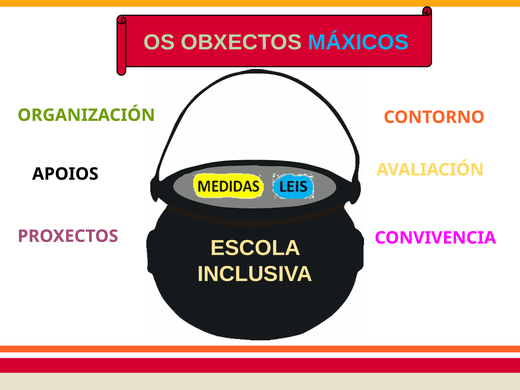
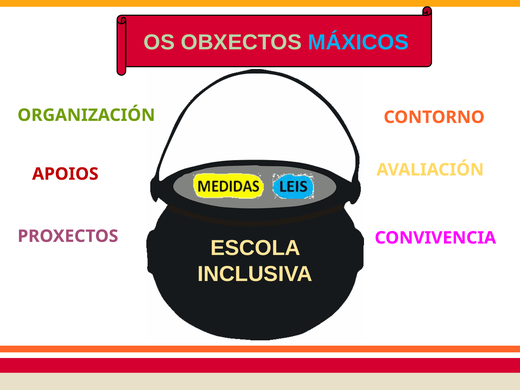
APOIOS colour: black -> red (65, 174)
